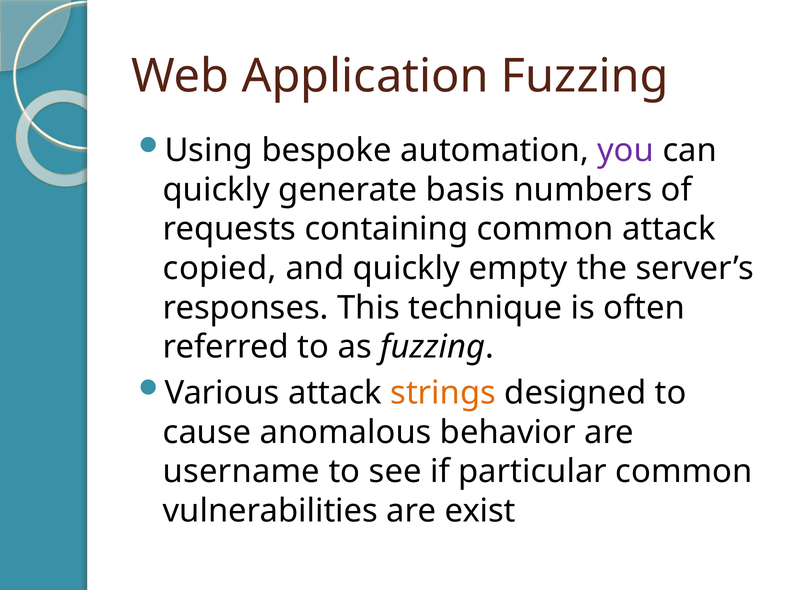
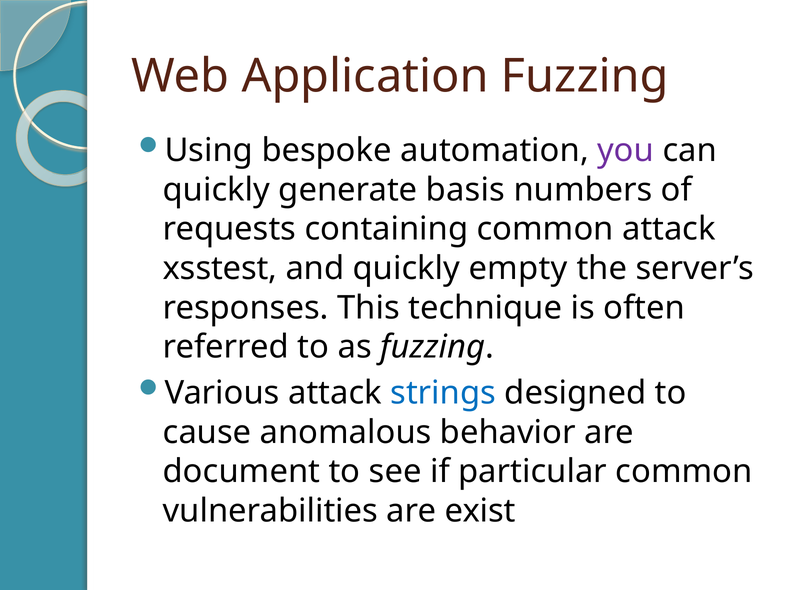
copied: copied -> xsstest (220, 269)
strings colour: orange -> blue (443, 393)
username: username -> document (241, 472)
